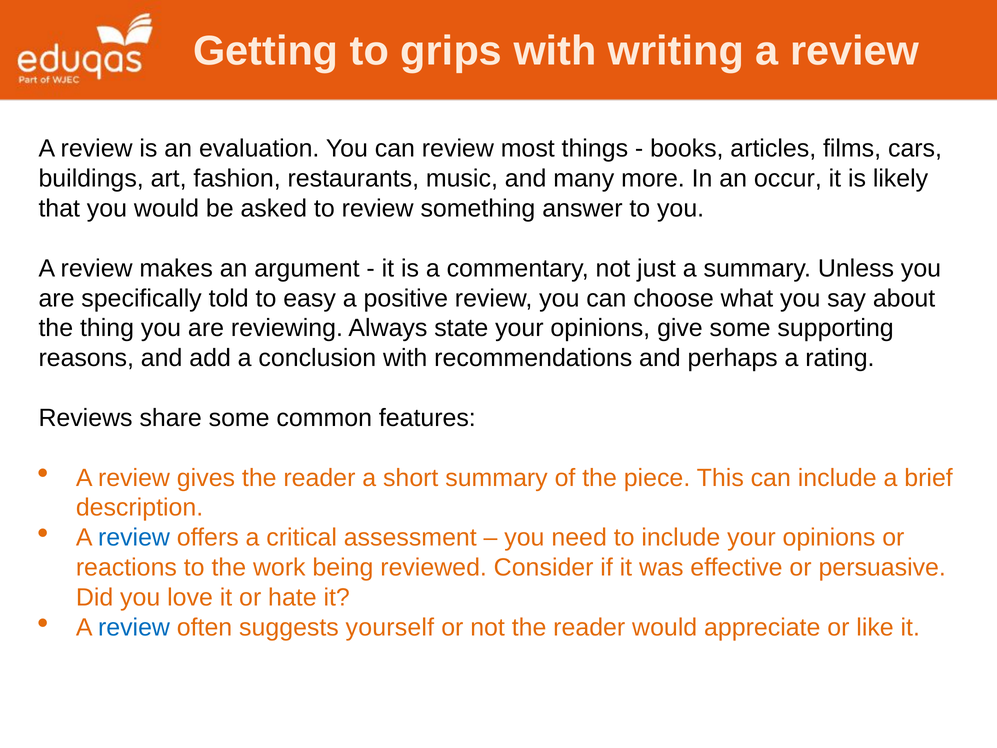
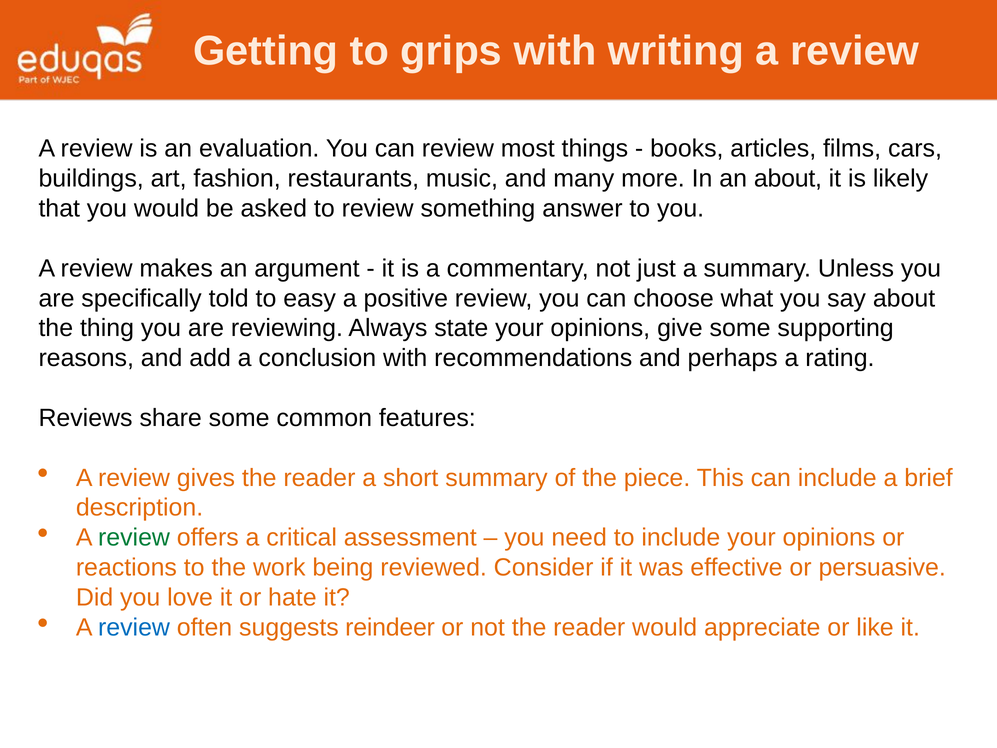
an occur: occur -> about (788, 179)
review colour: blue -> green (134, 537)
yourself: yourself -> reindeer (390, 627)
